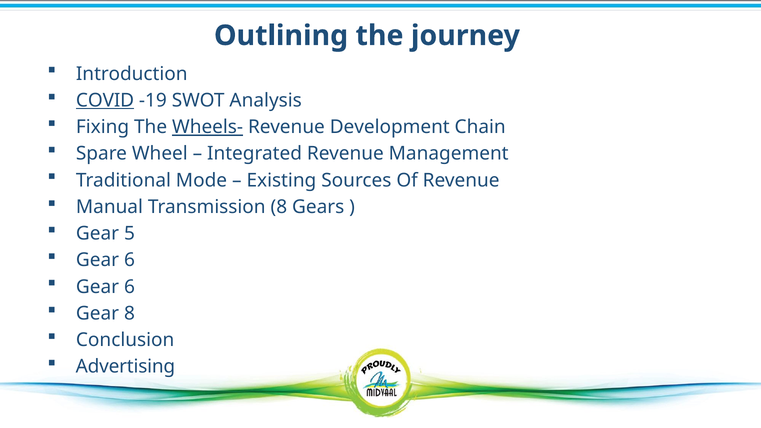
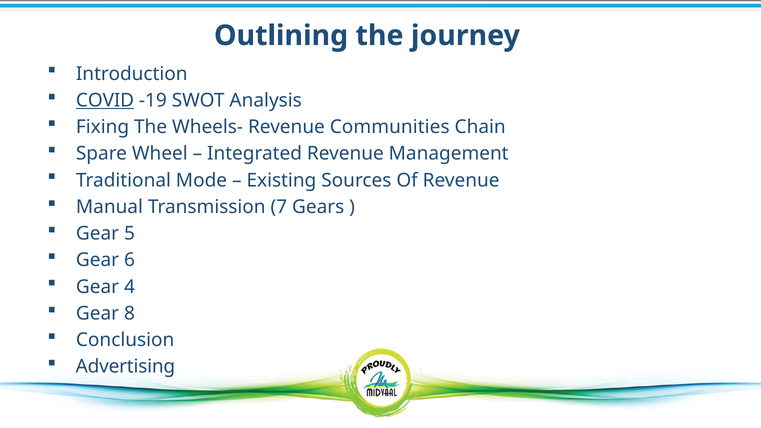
Wheels- underline: present -> none (208, 127)
Development: Development -> Communities (390, 127)
Transmission 8: 8 -> 7 (279, 207)
6: 6 -> 4 (129, 287)
